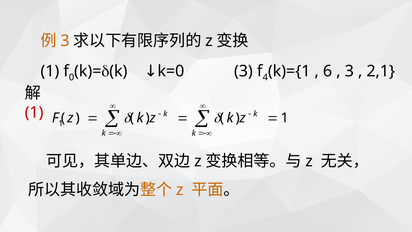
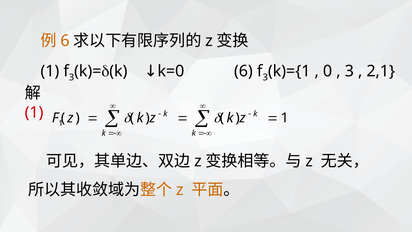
3: 3 -> 6 (65, 41)
4: 4 -> 3 (265, 77)
6: 6 -> 0 (328, 71)
0: 0 -> 3 (72, 77)
3: 3 -> 6 (243, 71)
